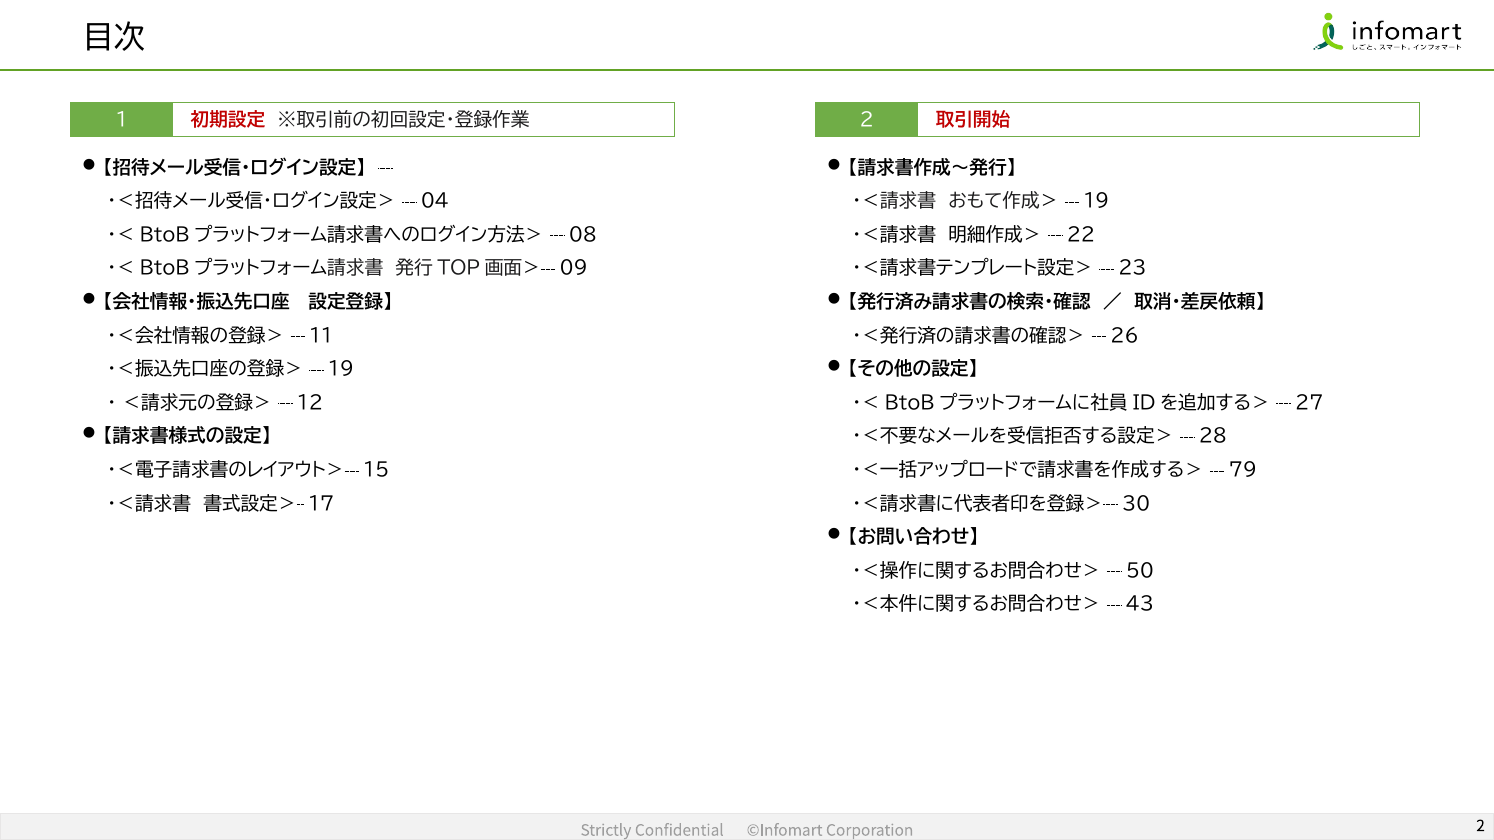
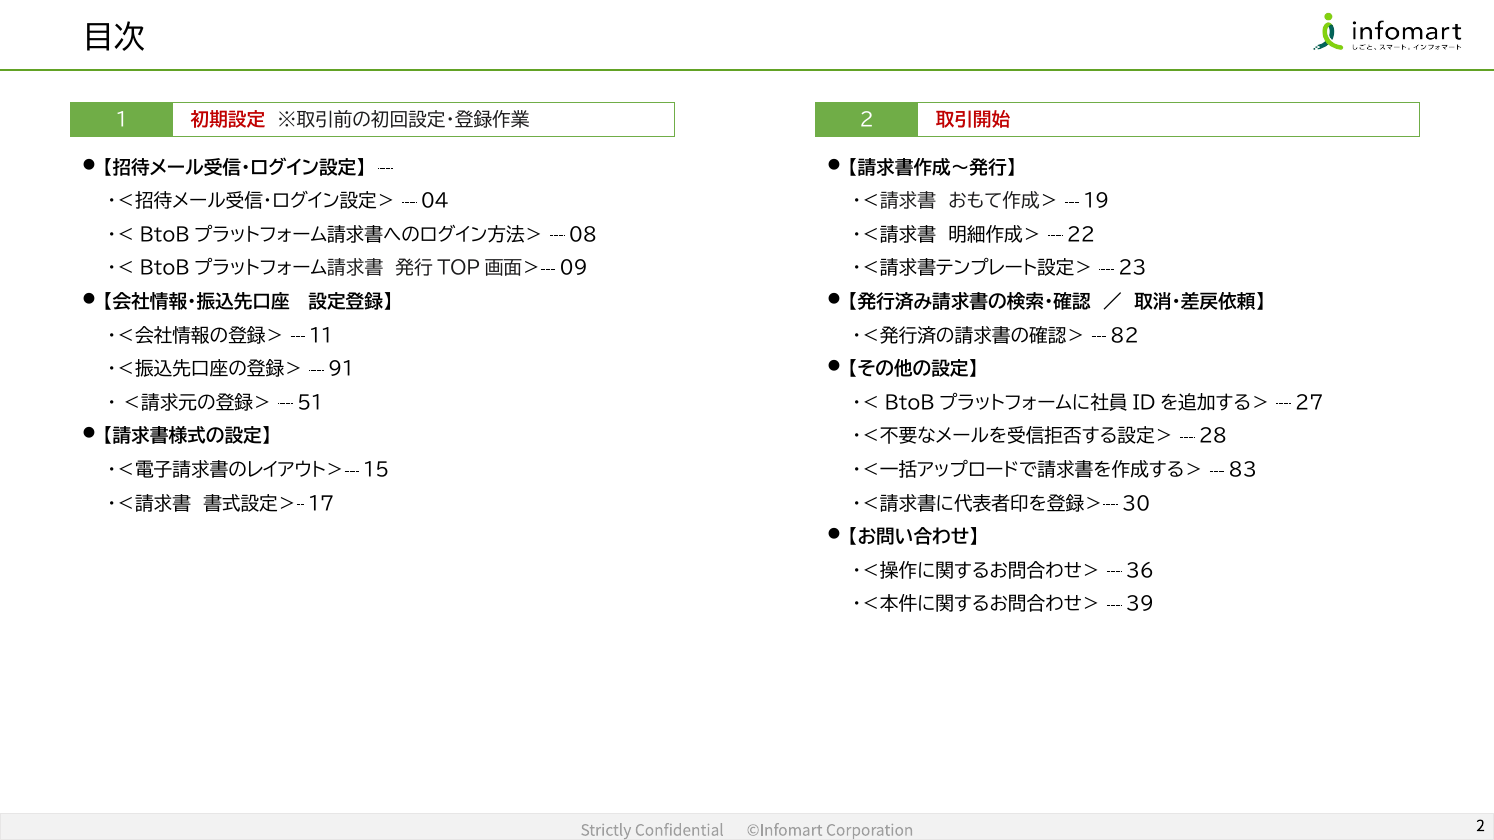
26: 26 -> 82 (1125, 336)
19: 19 -> 91 (341, 370)
12: 12 -> 51 (310, 403)
79: 79 -> 83 (1243, 471)
50: 50 -> 36 (1140, 571)
43: 43 -> 39 (1140, 605)
